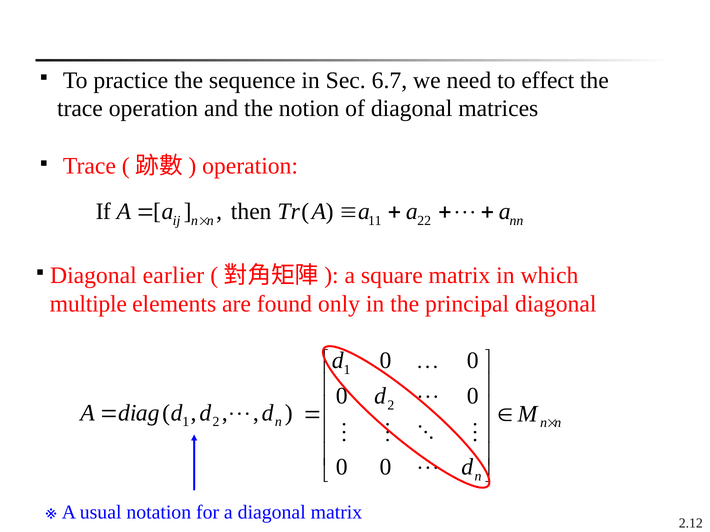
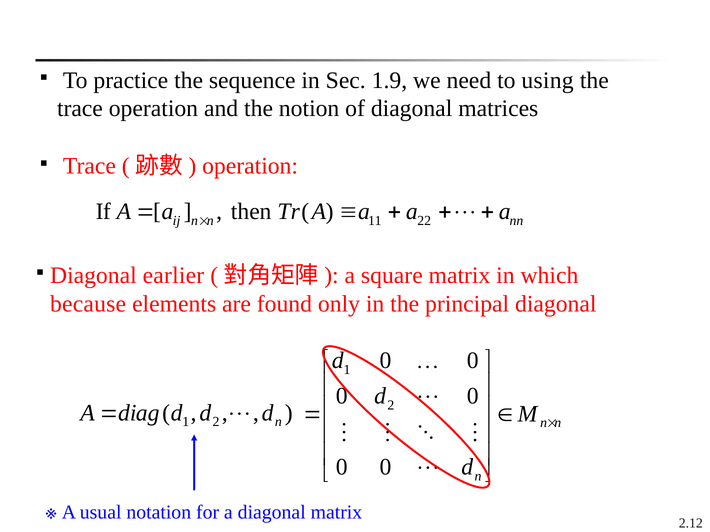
6.7: 6.7 -> 1.9 (389, 80)
effect: effect -> using (548, 80)
multiple: multiple -> because (88, 304)
